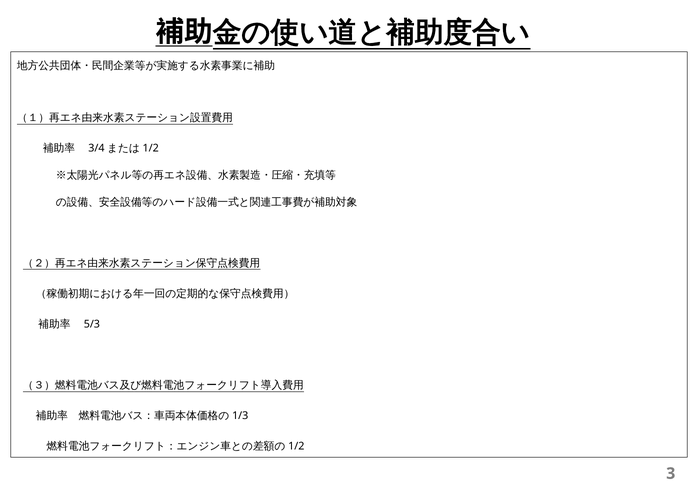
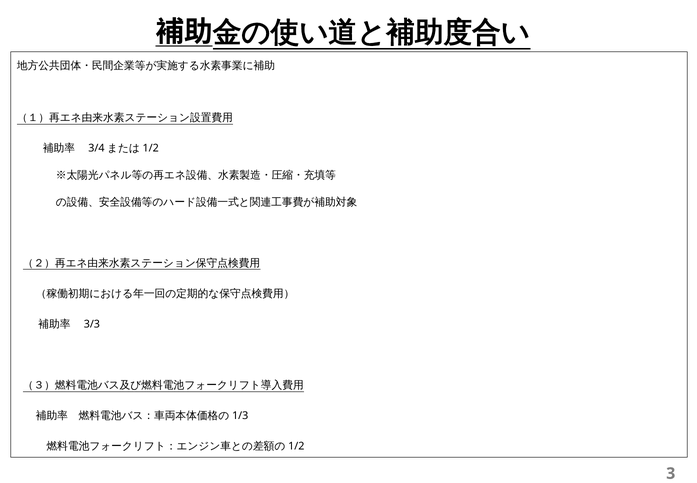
5/3: 5/3 -> 3/3 (92, 324)
